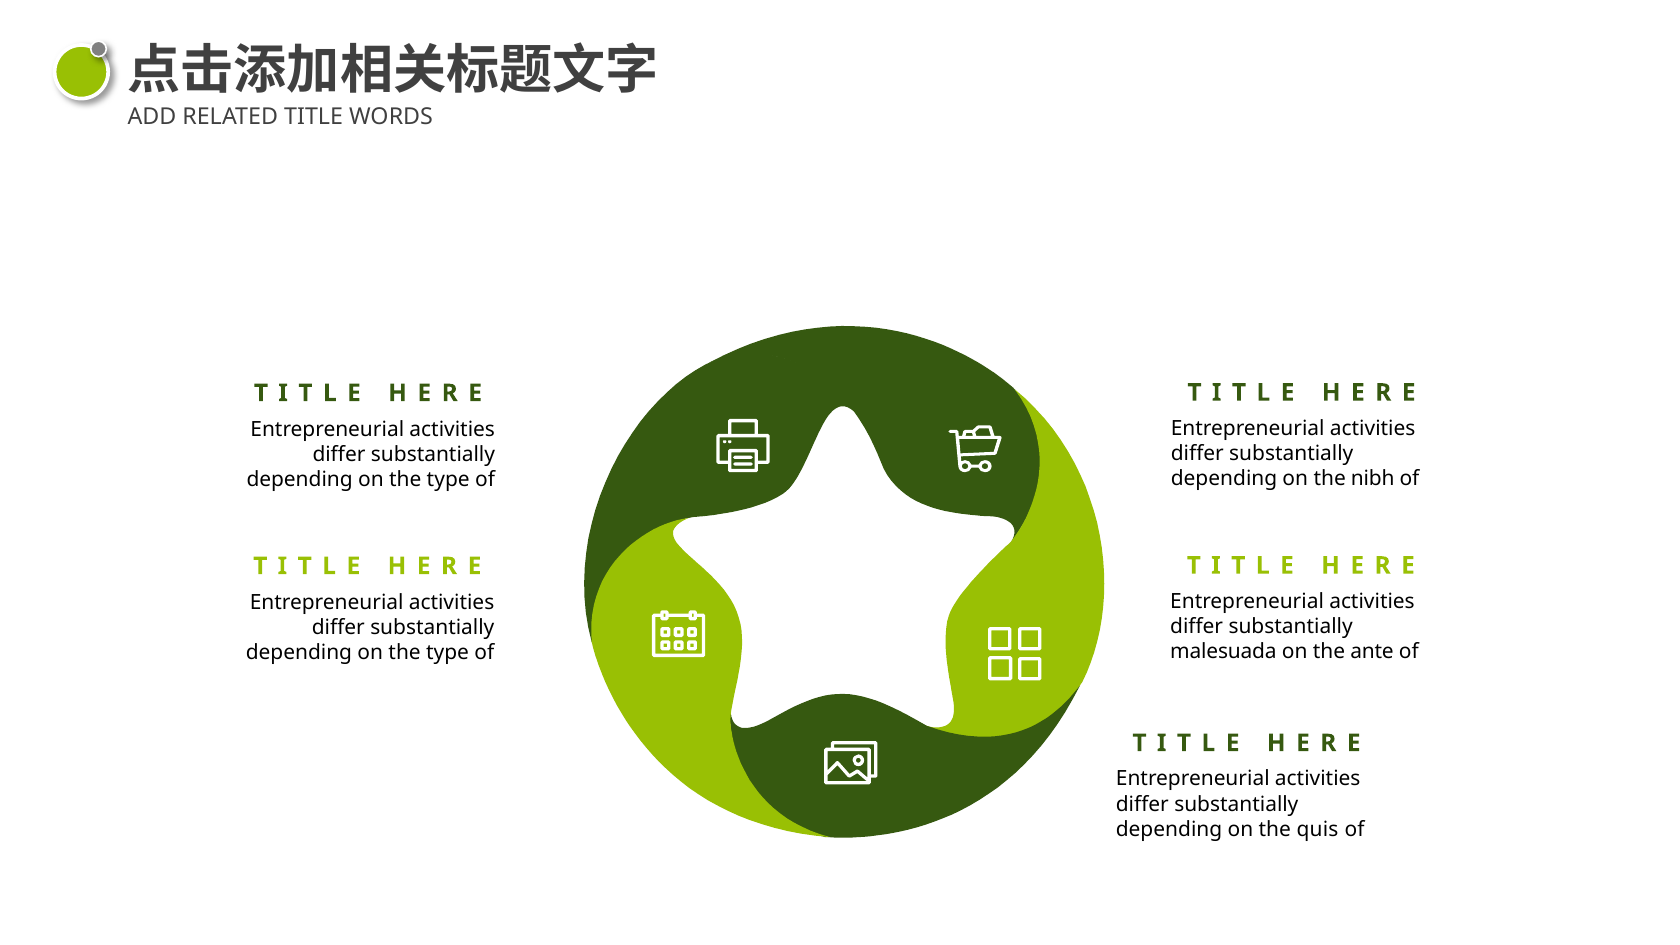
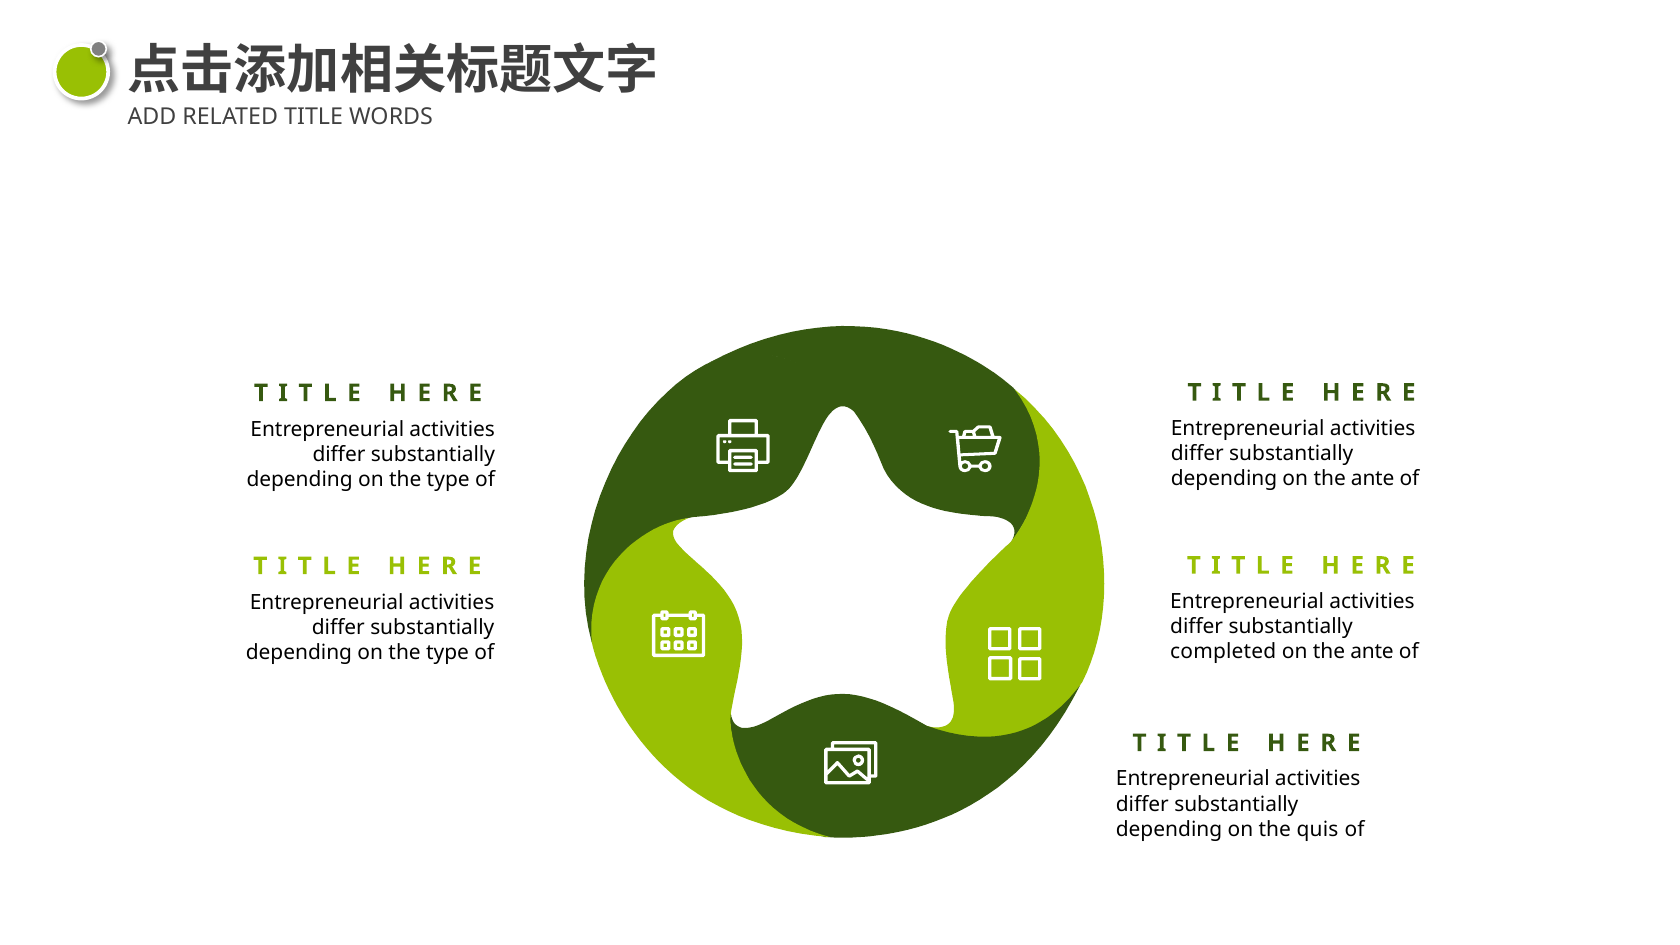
depending on the nibh: nibh -> ante (1373, 479)
malesuada: malesuada -> completed (1223, 652)
